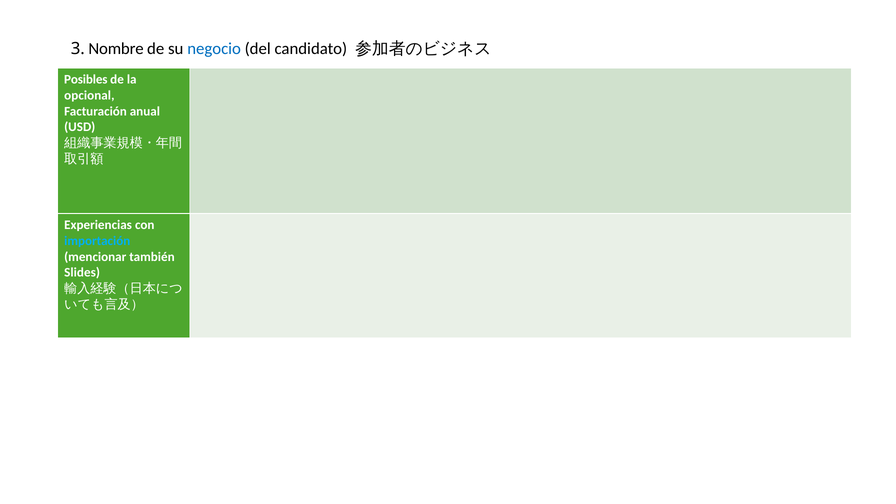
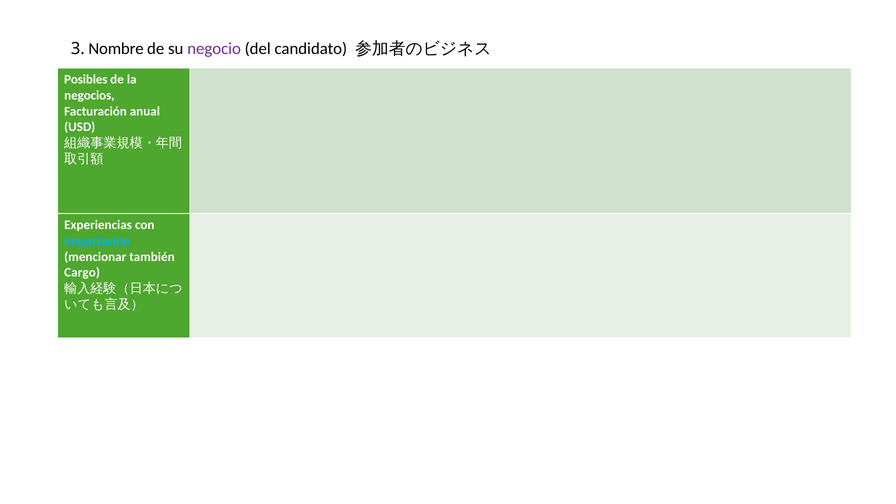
negocio colour: blue -> purple (214, 49)
opcional: opcional -> negocios (89, 95)
Slides: Slides -> Cargo (82, 273)
